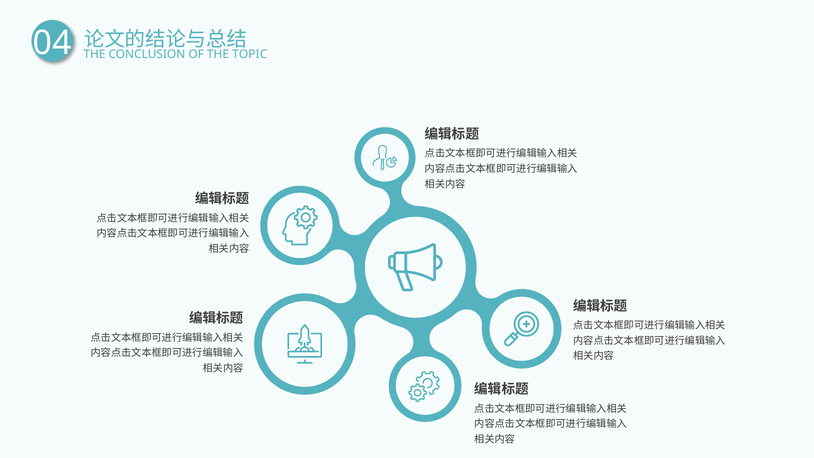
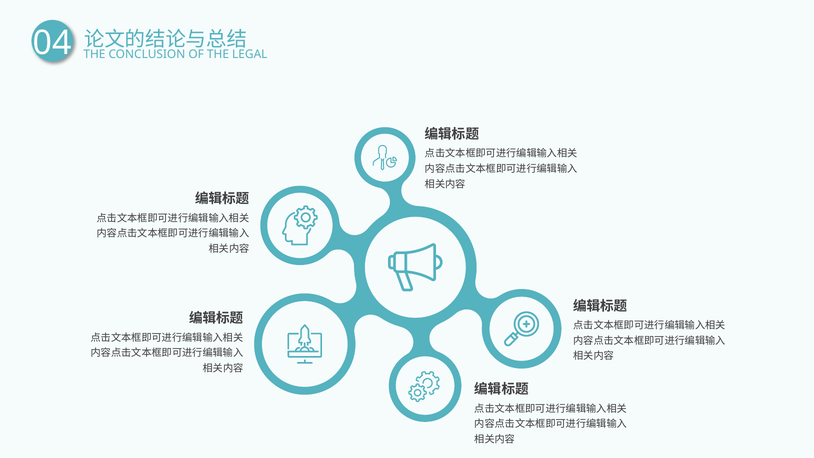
TOPIC: TOPIC -> LEGAL (250, 54)
